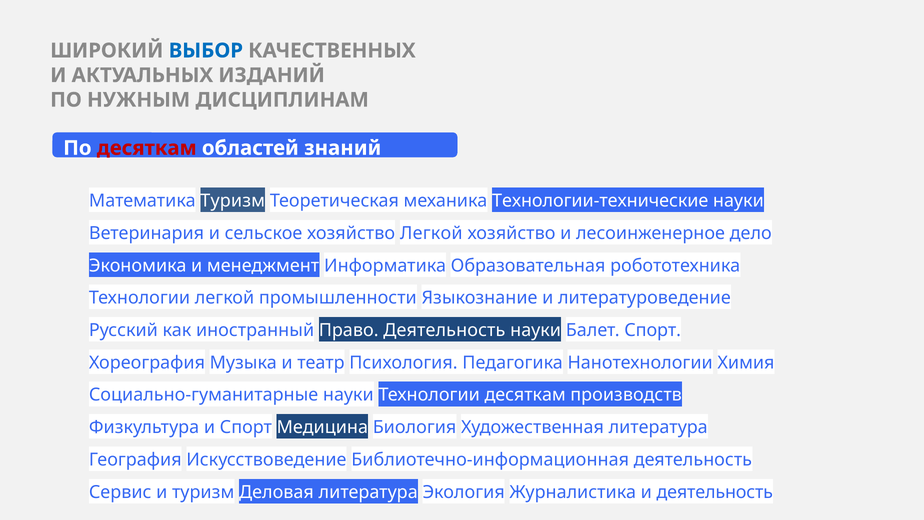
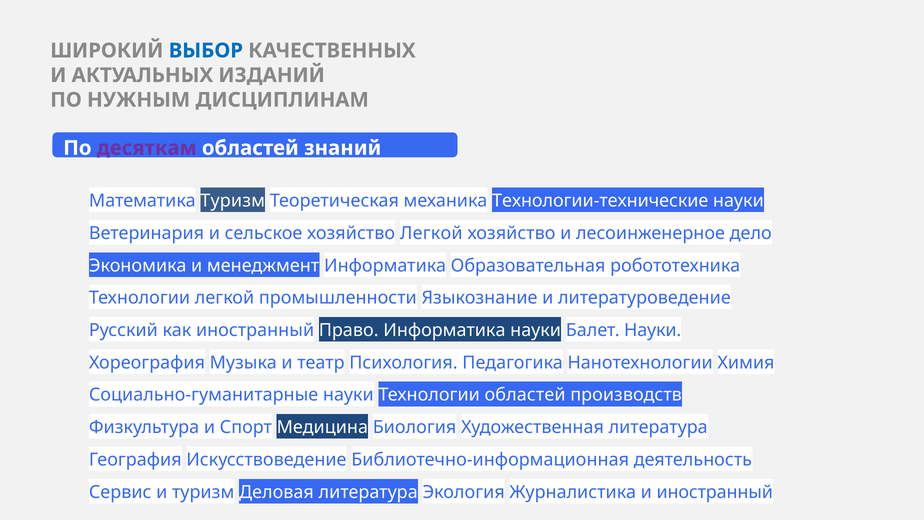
десяткам colour: red -> purple (147, 148)
Право Деятельность: Деятельность -> Информатика (444, 330)
Балет Спорт: Спорт -> Науки (653, 330)
Технологии десяткам: десяткам -> областей (525, 395)
и деятельность: деятельность -> иностранный (715, 492)
